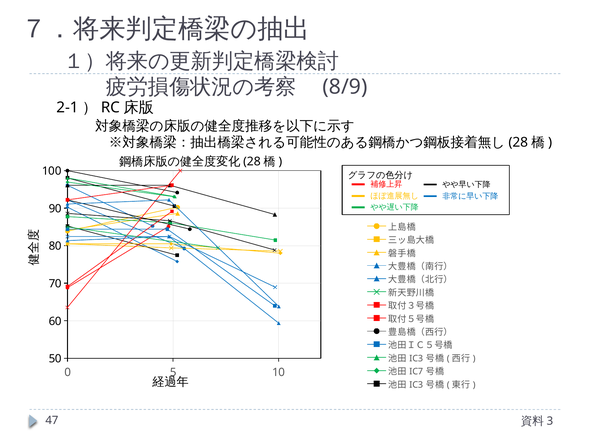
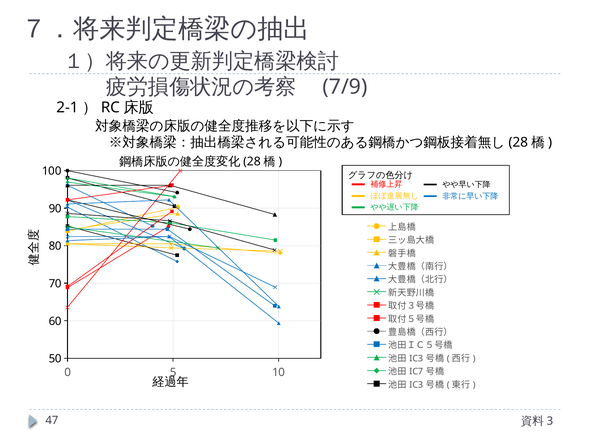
8/9: 8/9 -> 7/9 (345, 87)
